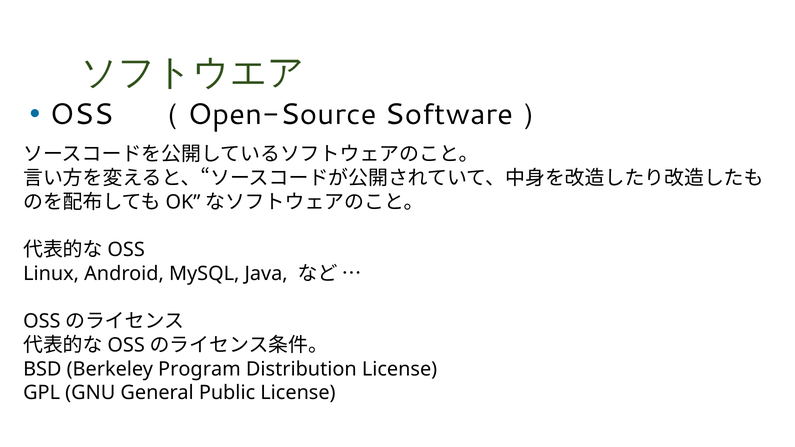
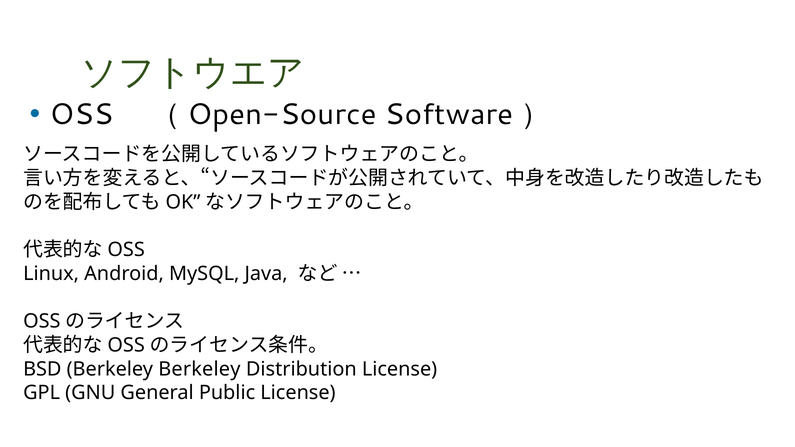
Berkeley Program: Program -> Berkeley (199, 369)
